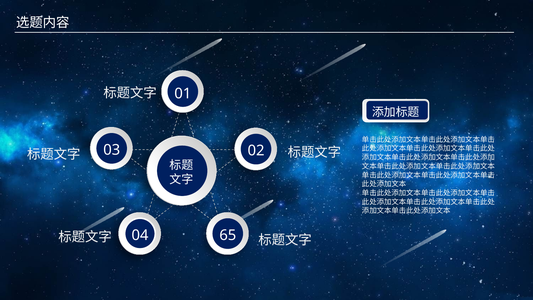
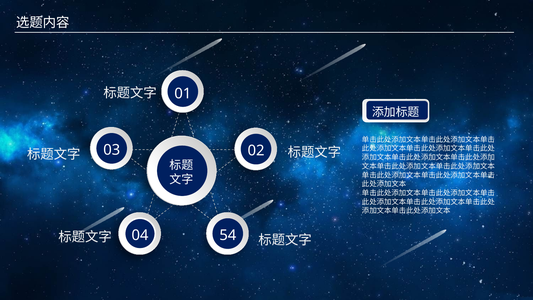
65: 65 -> 54 (228, 235)
